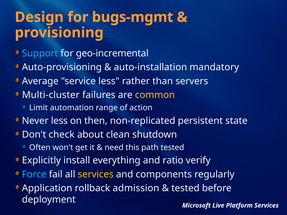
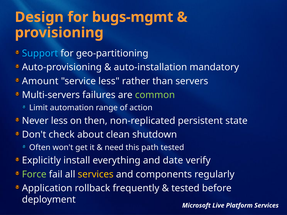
geo-incremental: geo-incremental -> geo-partitioning (112, 53)
Average: Average -> Amount (40, 81)
Multi-cluster: Multi-cluster -> Multi-servers (51, 95)
common colour: yellow -> light green (155, 95)
ratio: ratio -> date (173, 161)
Force colour: light blue -> light green (34, 174)
admission: admission -> frequently (136, 188)
